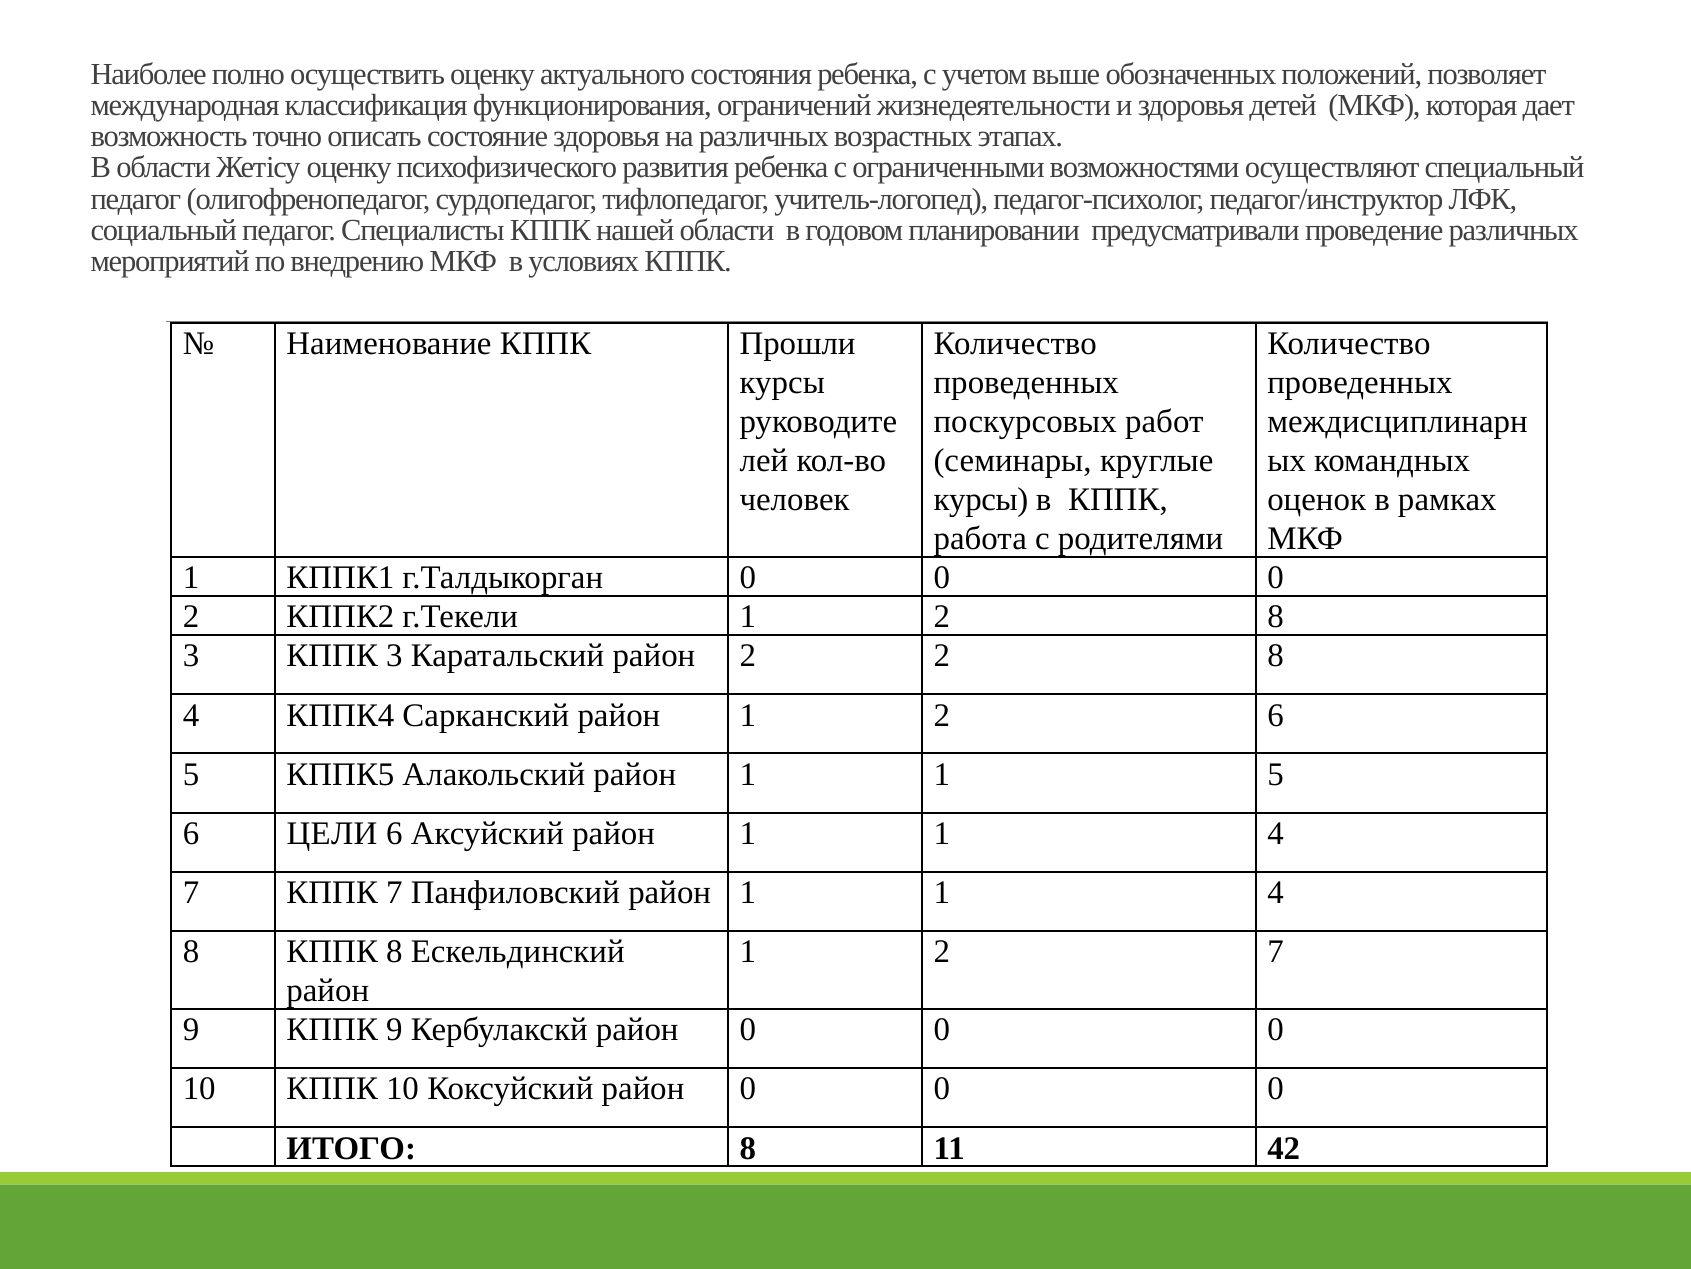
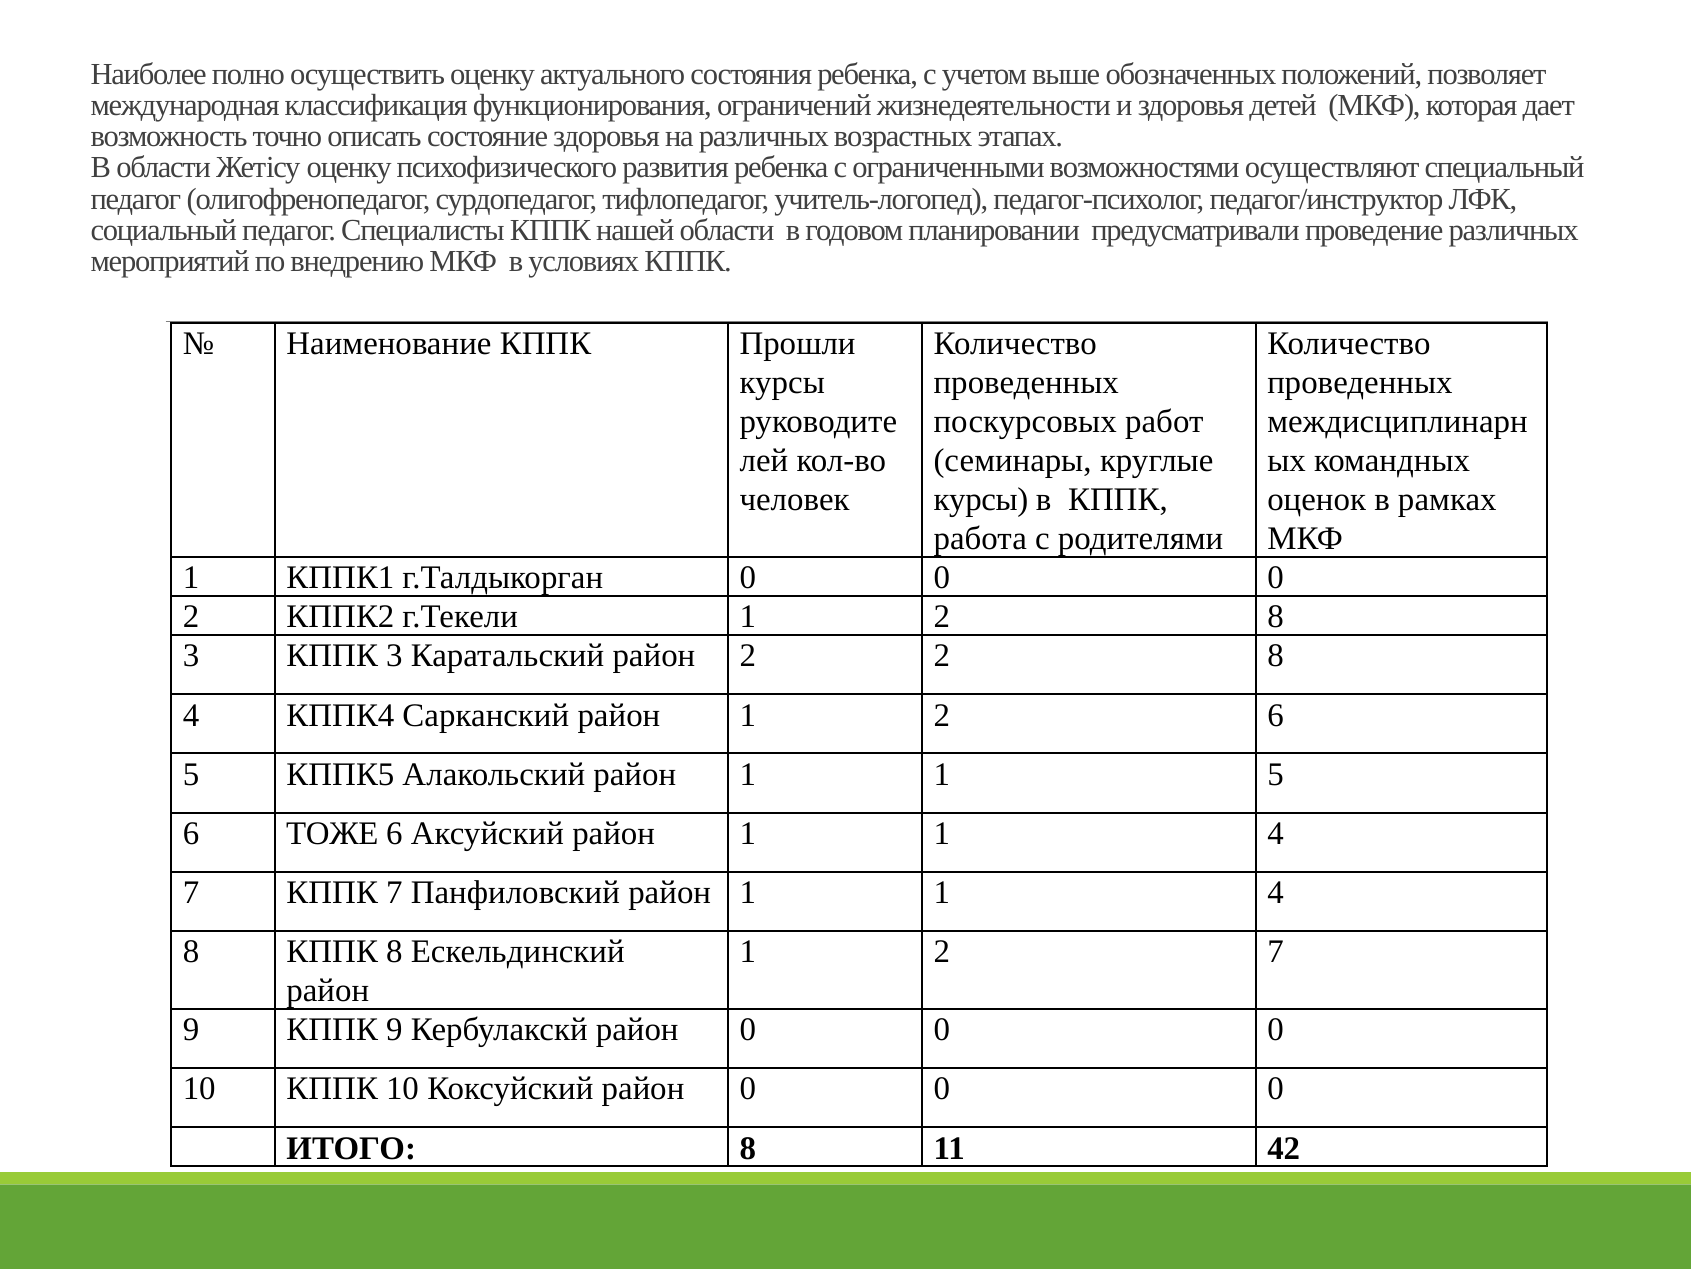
ЦЕЛИ: ЦЕЛИ -> ТОЖЕ (332, 833)
